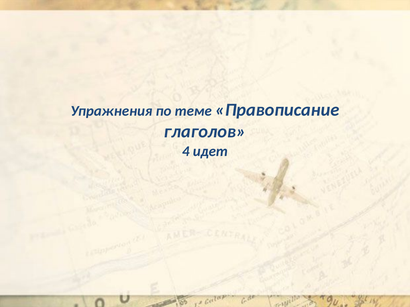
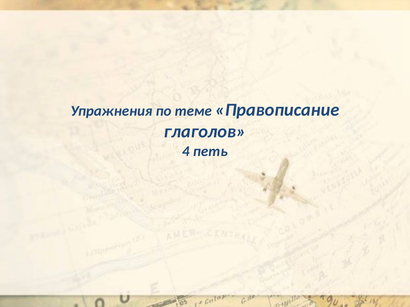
идет: идет -> петь (210, 151)
